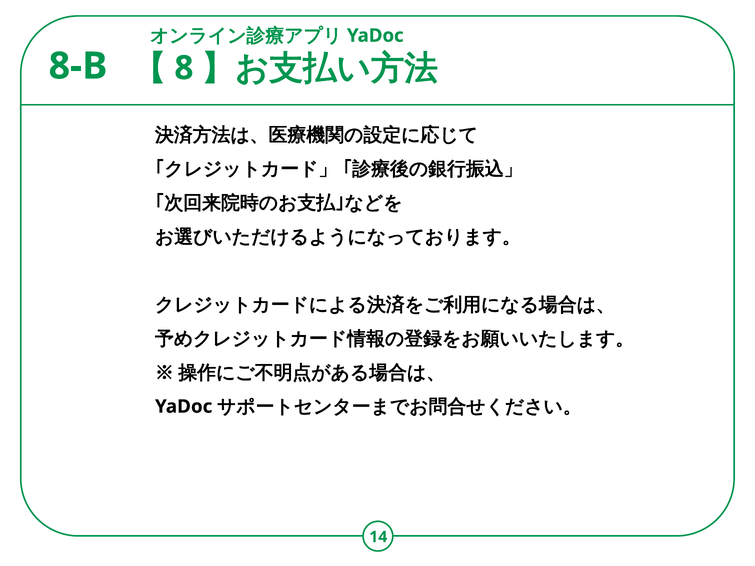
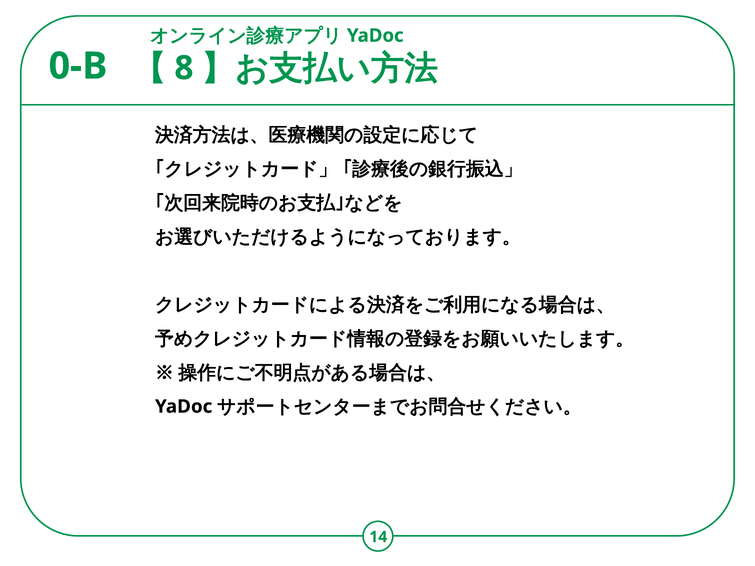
8-B: 8-B -> 0-B (78, 66)
